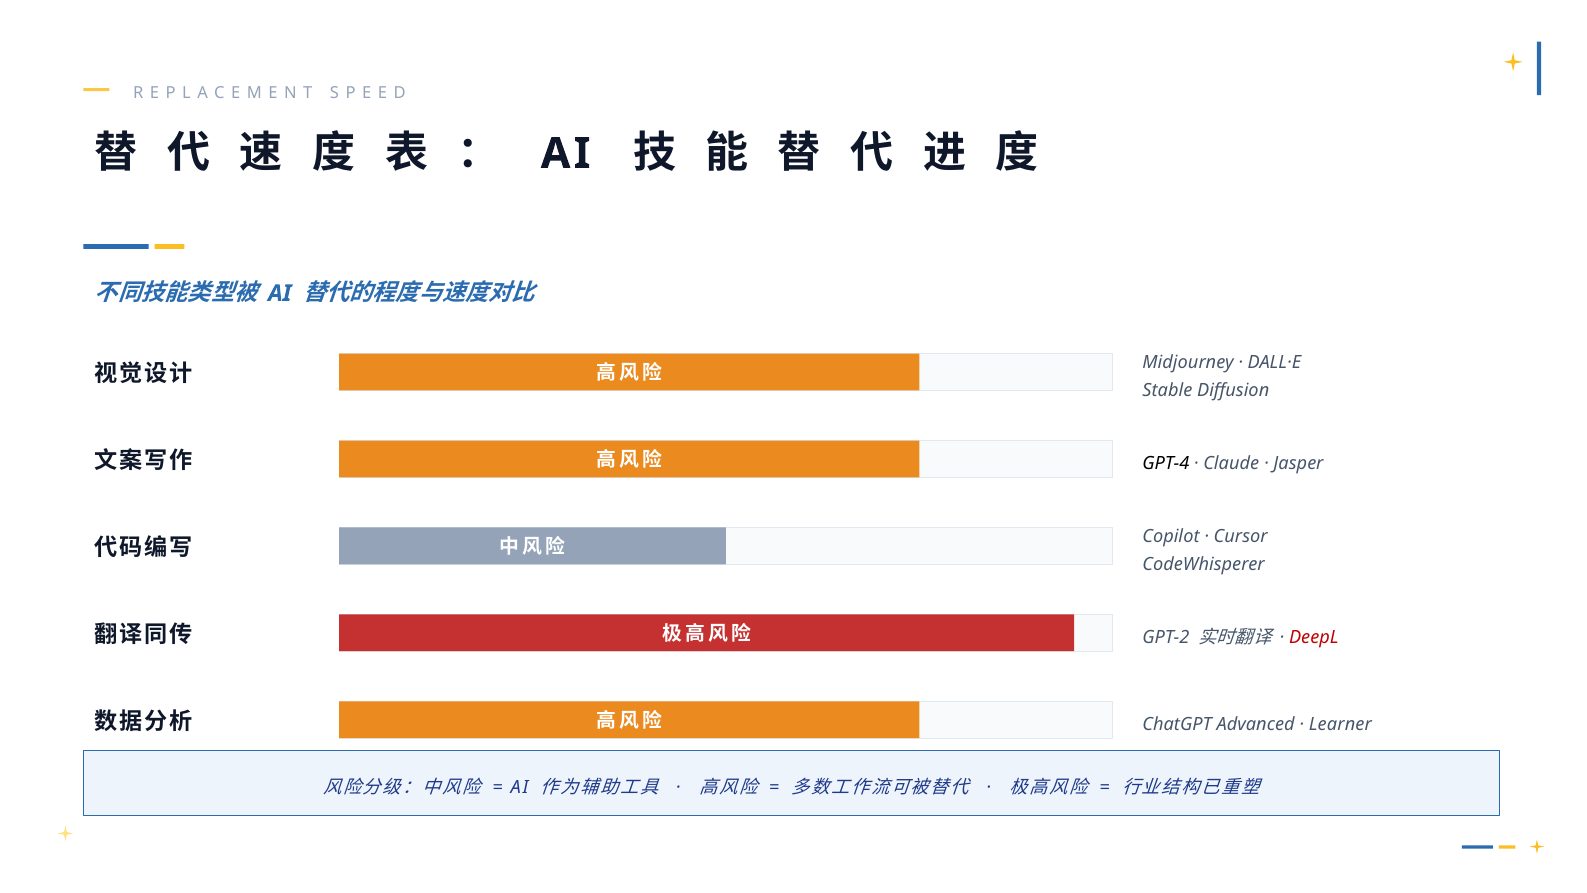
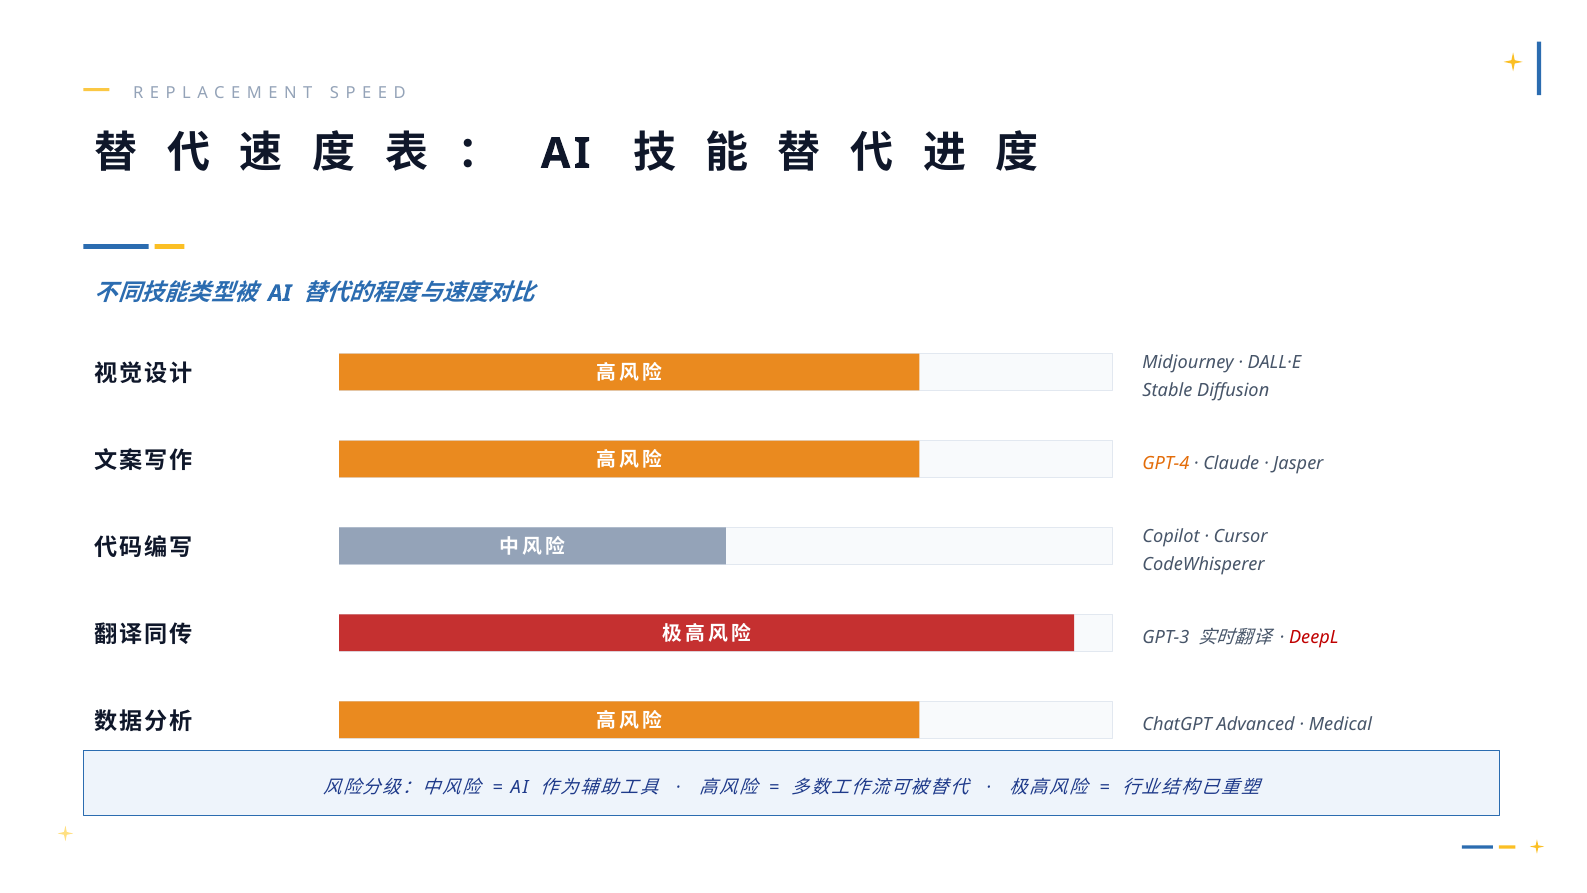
GPT-4 colour: black -> orange (1166, 463)
GPT-2: GPT-2 -> GPT-3 (1166, 637)
Learner: Learner -> Medical (1340, 724)
